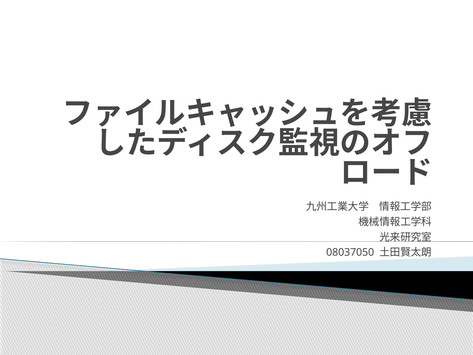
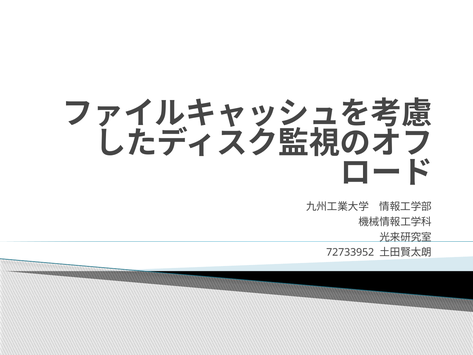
08037050: 08037050 -> 72733952 (350, 252)
